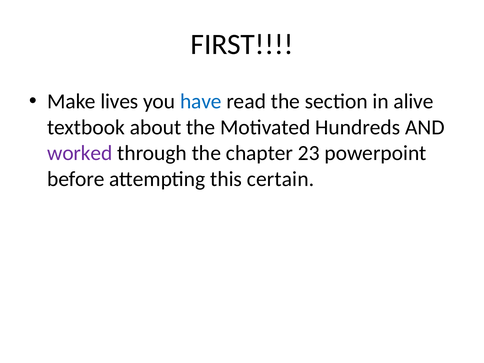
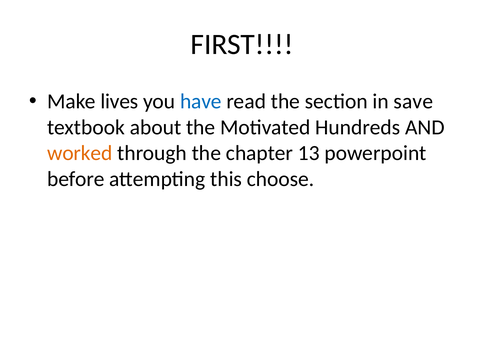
alive: alive -> save (413, 102)
worked colour: purple -> orange (80, 153)
23: 23 -> 13 (309, 153)
certain: certain -> choose (281, 179)
